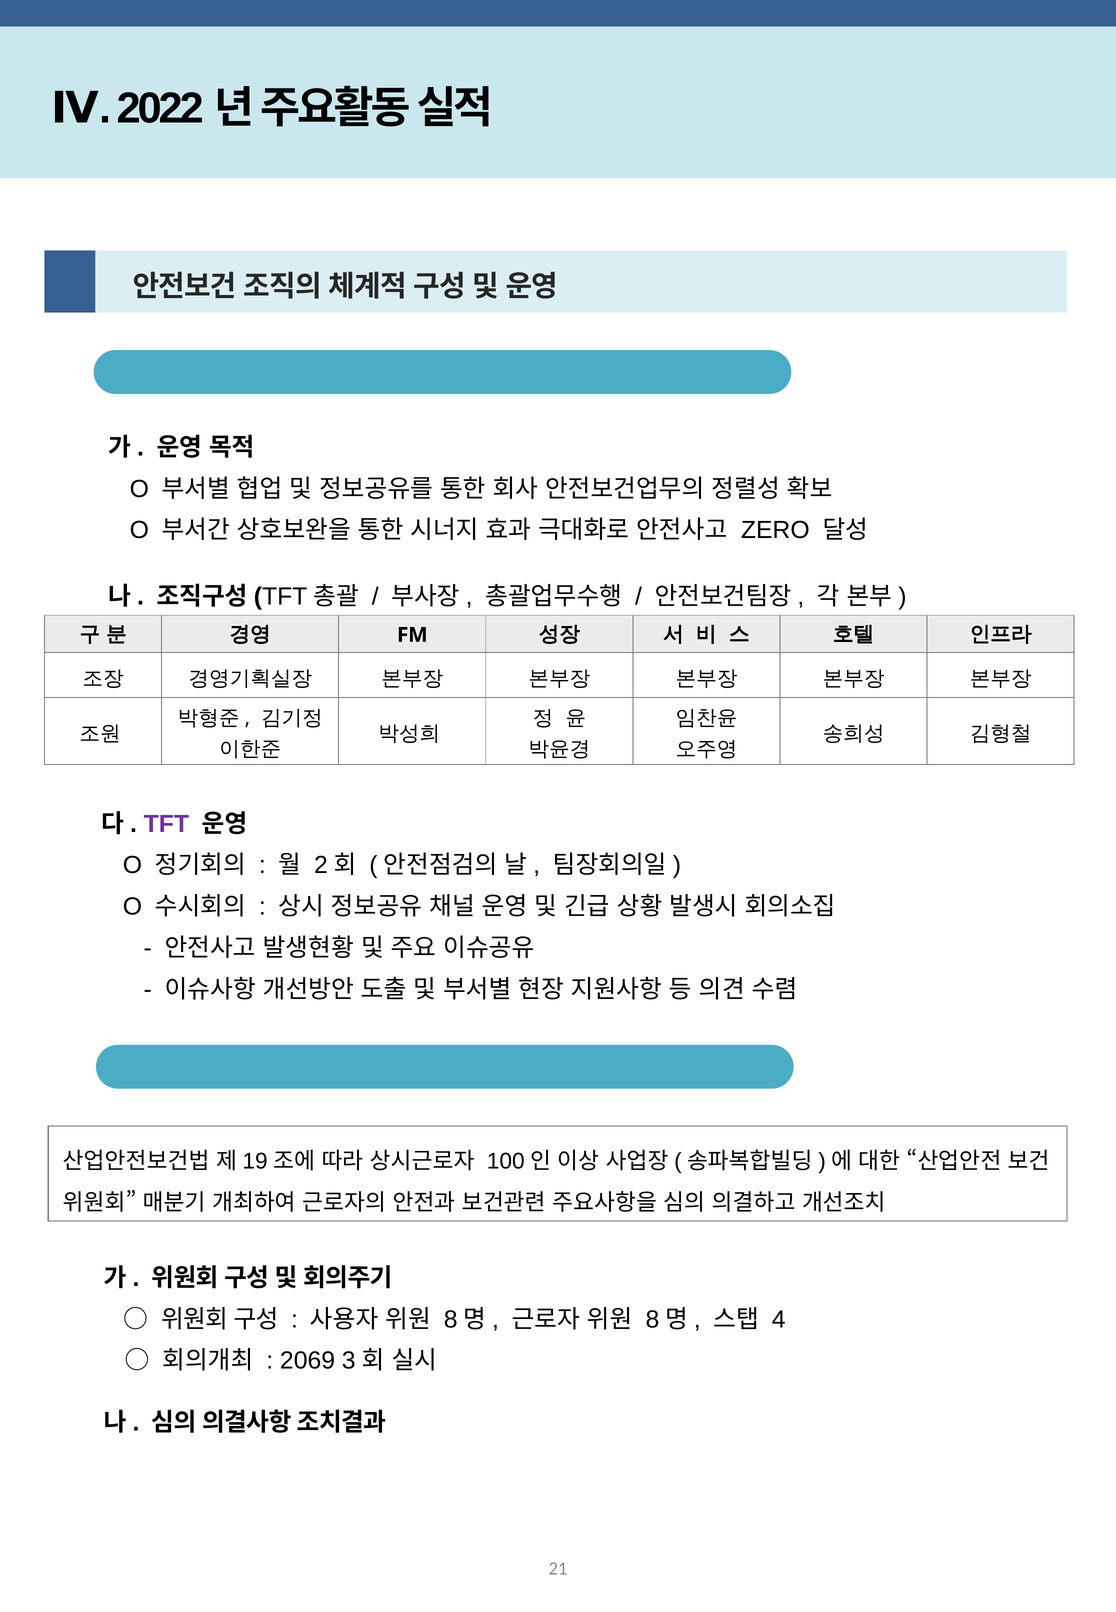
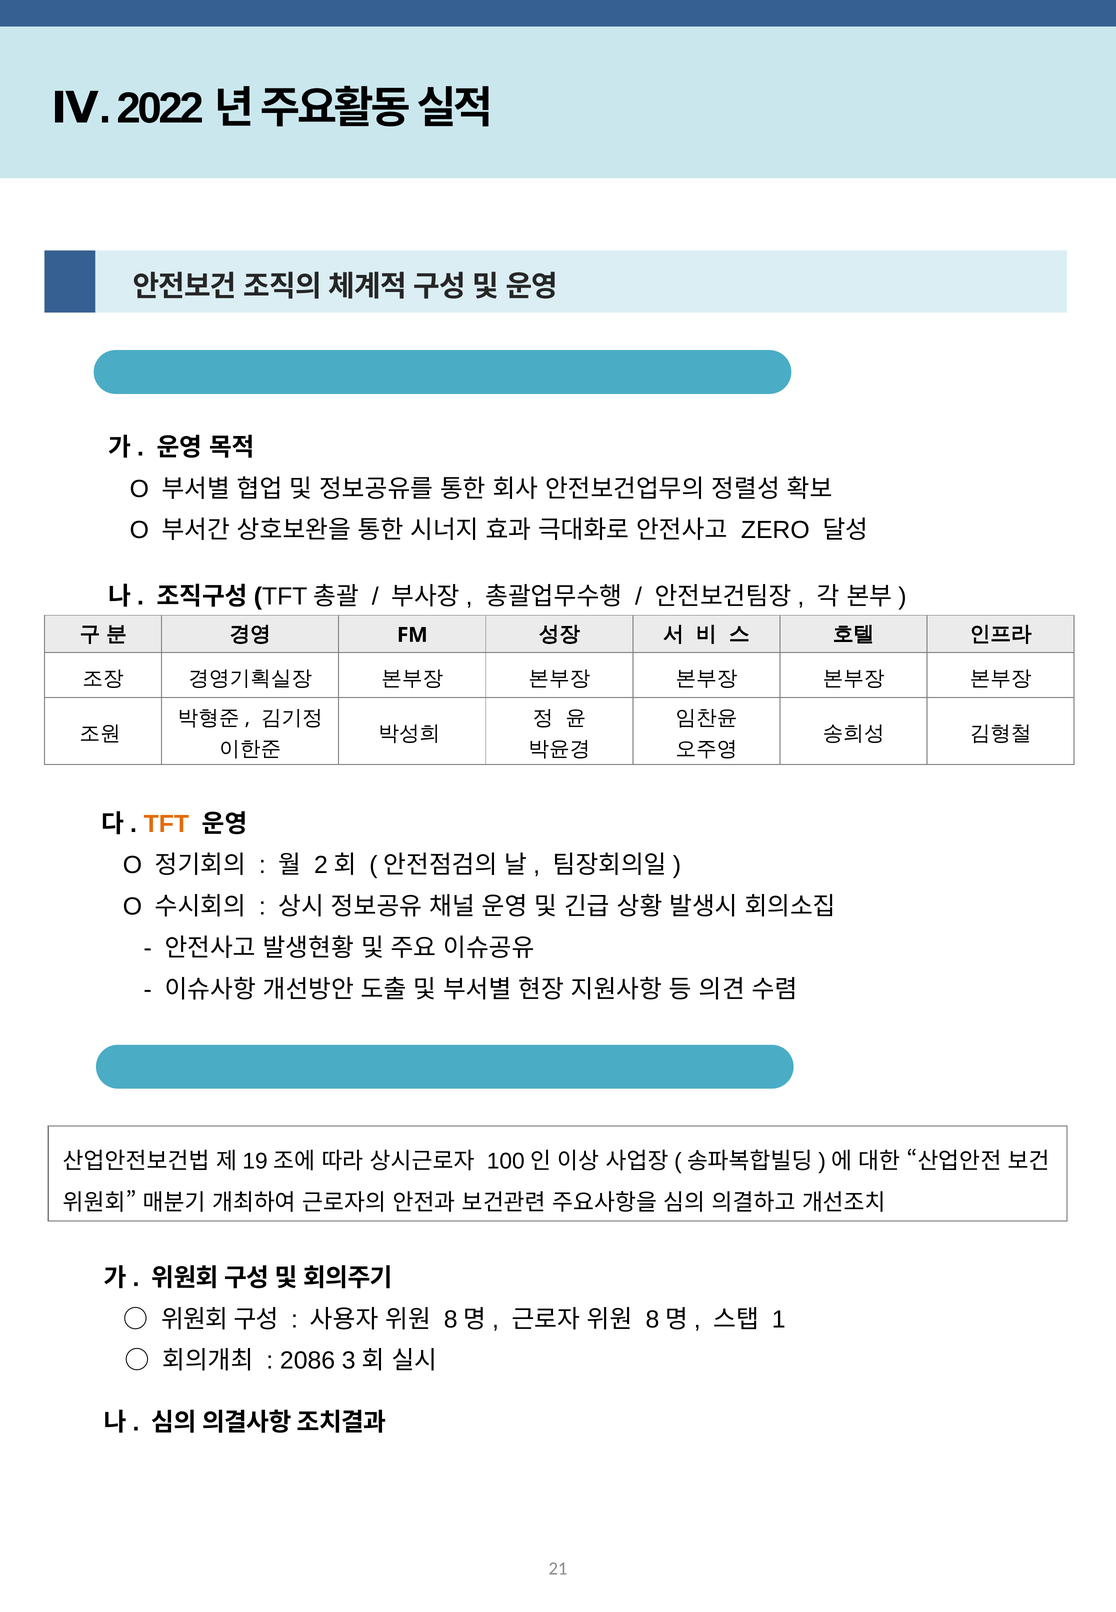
TFT colour: purple -> orange (166, 824)
4: 4 -> 1 (779, 1319)
2069: 2069 -> 2086 (308, 1361)
